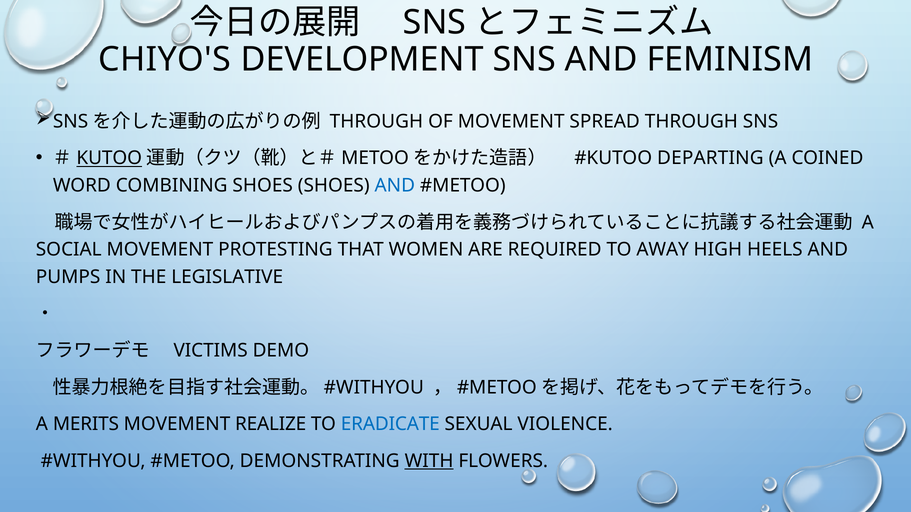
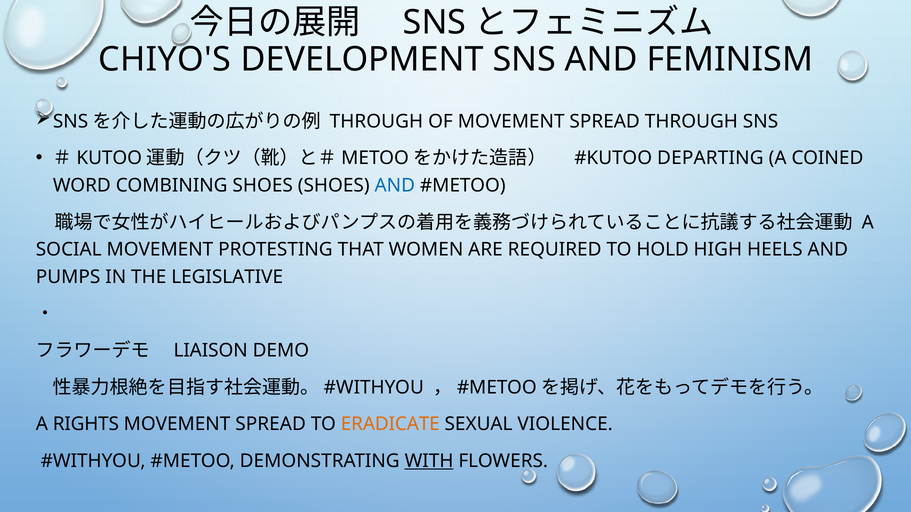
KUTOO underline: present -> none (109, 158)
AWAY: AWAY -> HOLD (663, 250)
VICTIMS: VICTIMS -> LIAISON (211, 351)
MERITS: MERITS -> RIGHTS (86, 424)
REALIZE: REALIZE -> SPREAD (271, 424)
ERADICATE colour: blue -> orange (390, 424)
